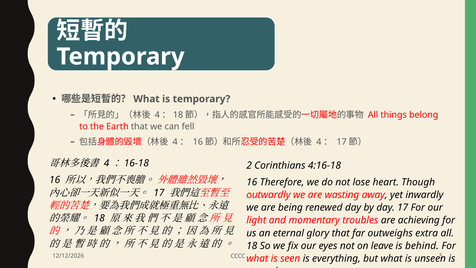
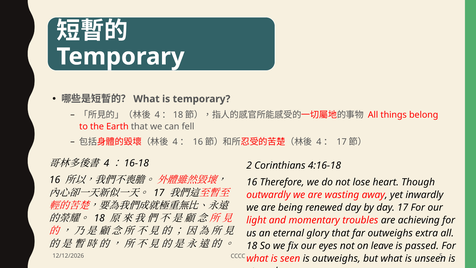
behind: behind -> passed (422, 246)
is everything: everything -> outweighs (336, 258)
